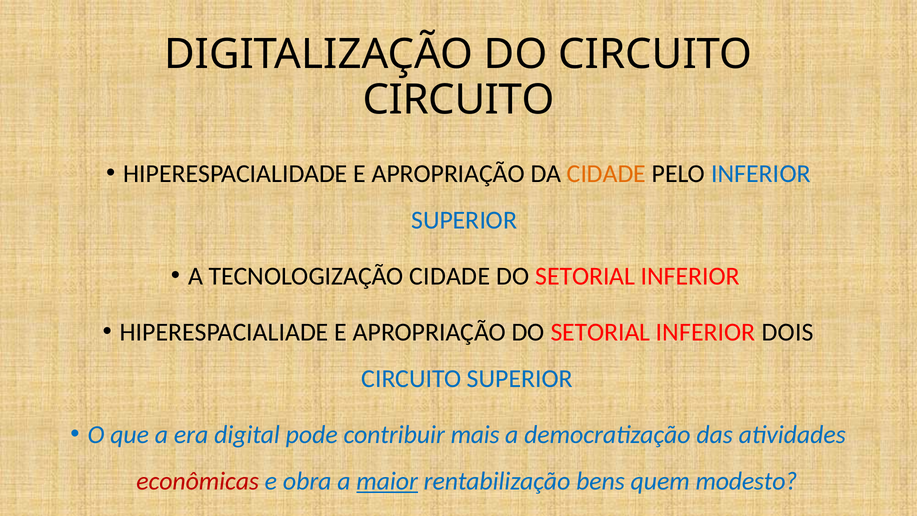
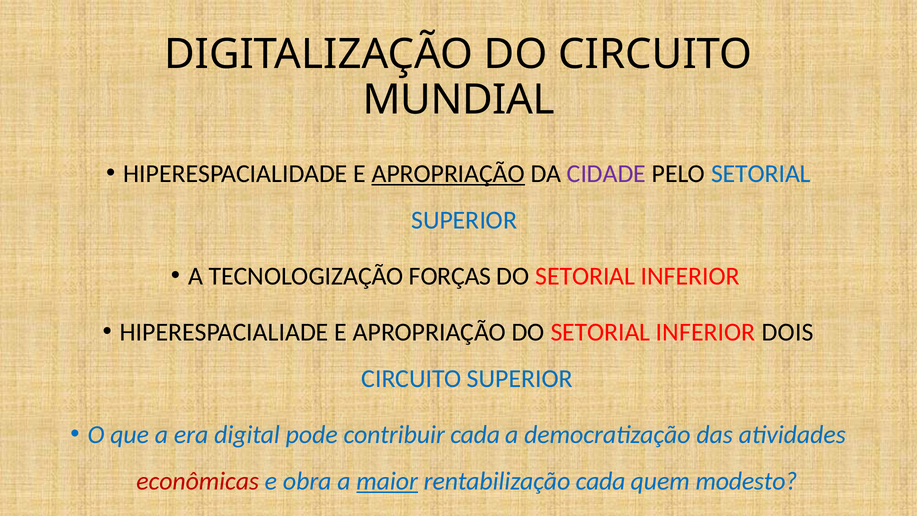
CIRCUITO: CIRCUITO -> MUNDIAL (459, 100)
APROPRIAÇÃO underline: none -> present (448, 174)
CIDADE colour: orange -> purple (606, 174)
PELO INFERIOR: INFERIOR -> SETORIAL (761, 174)
TECNOLOGIZAÇÃO CIDADE: CIDADE -> FORÇAS (450, 276)
contribuir mais: mais -> cada (475, 435)
rentabilização bens: bens -> cada (601, 481)
